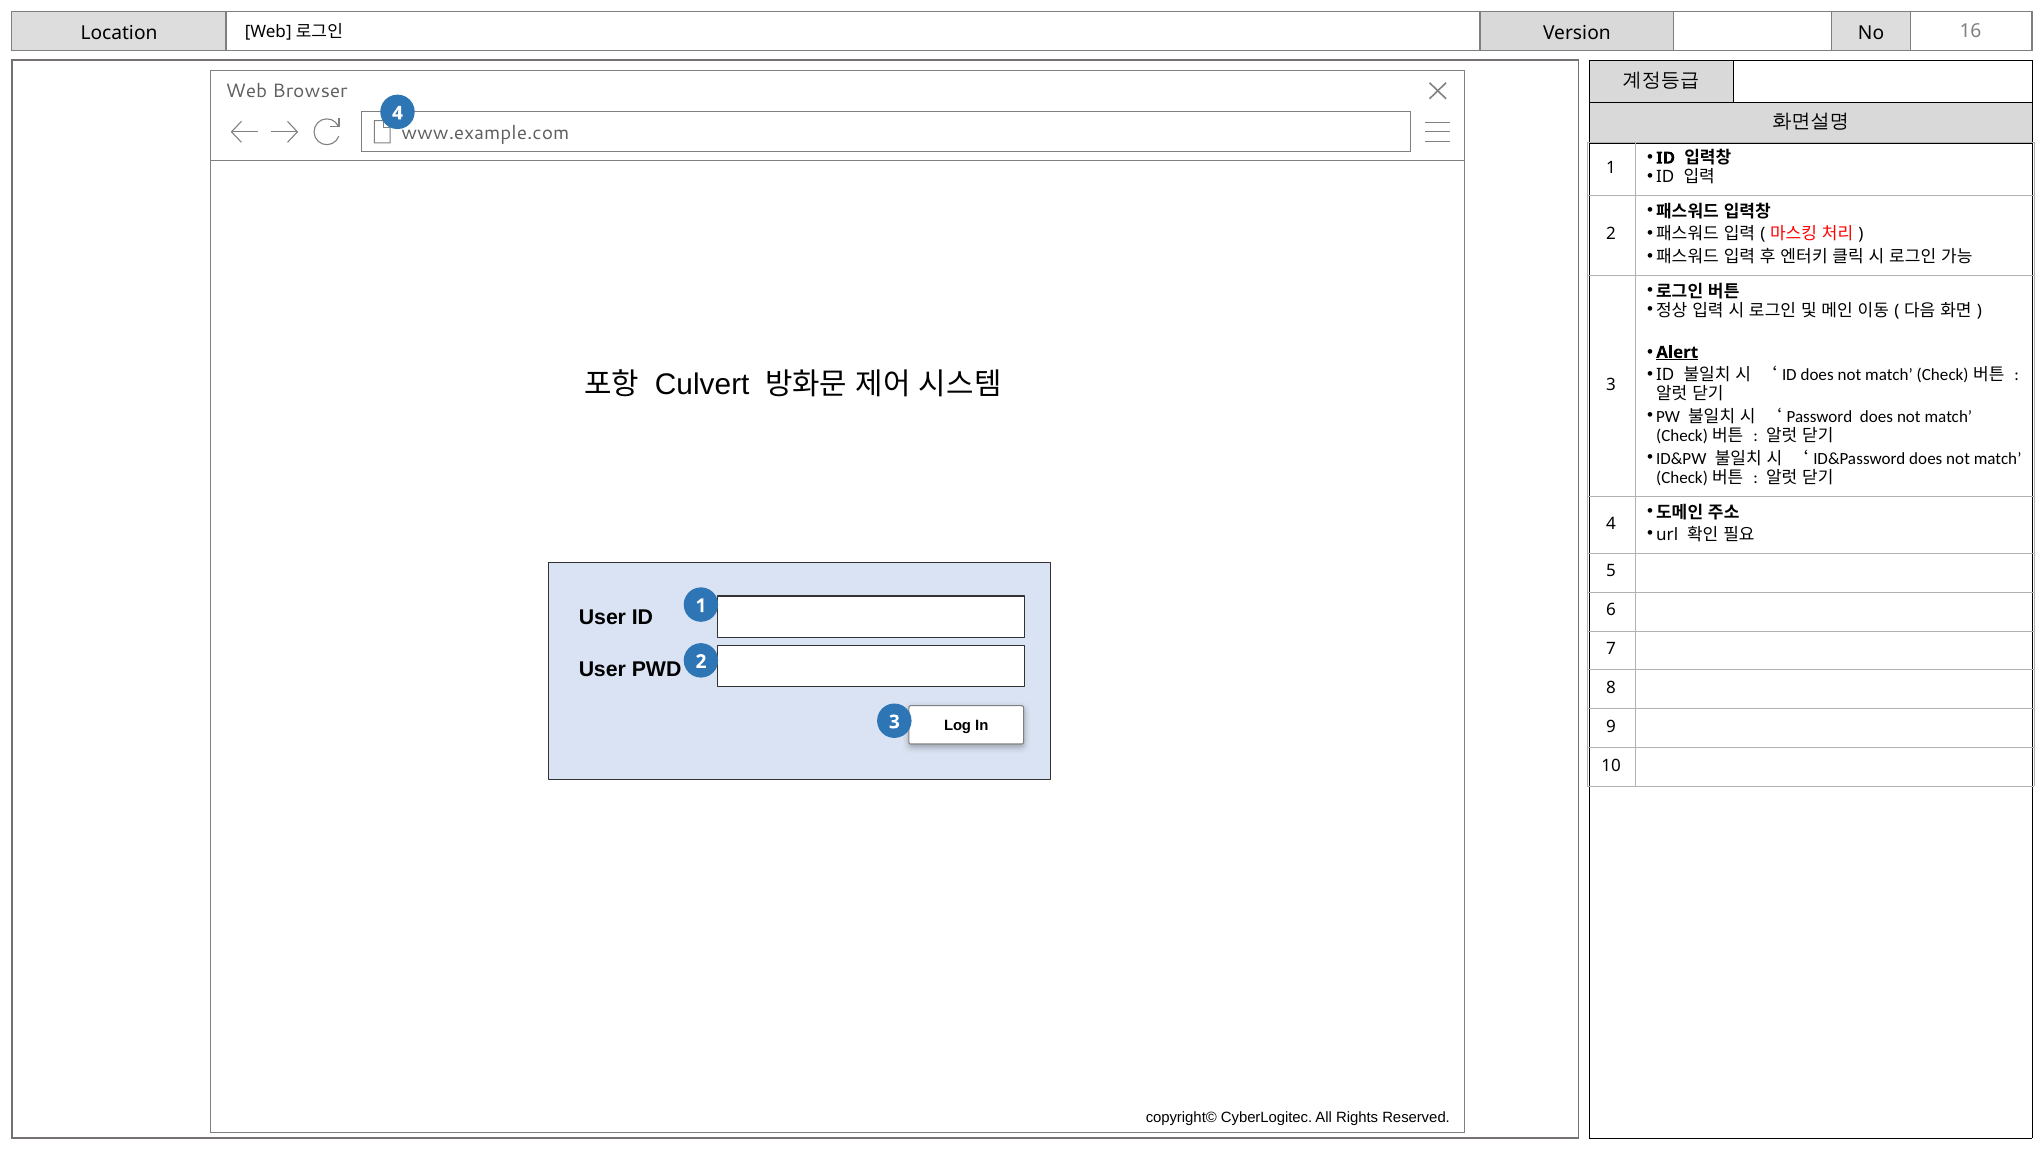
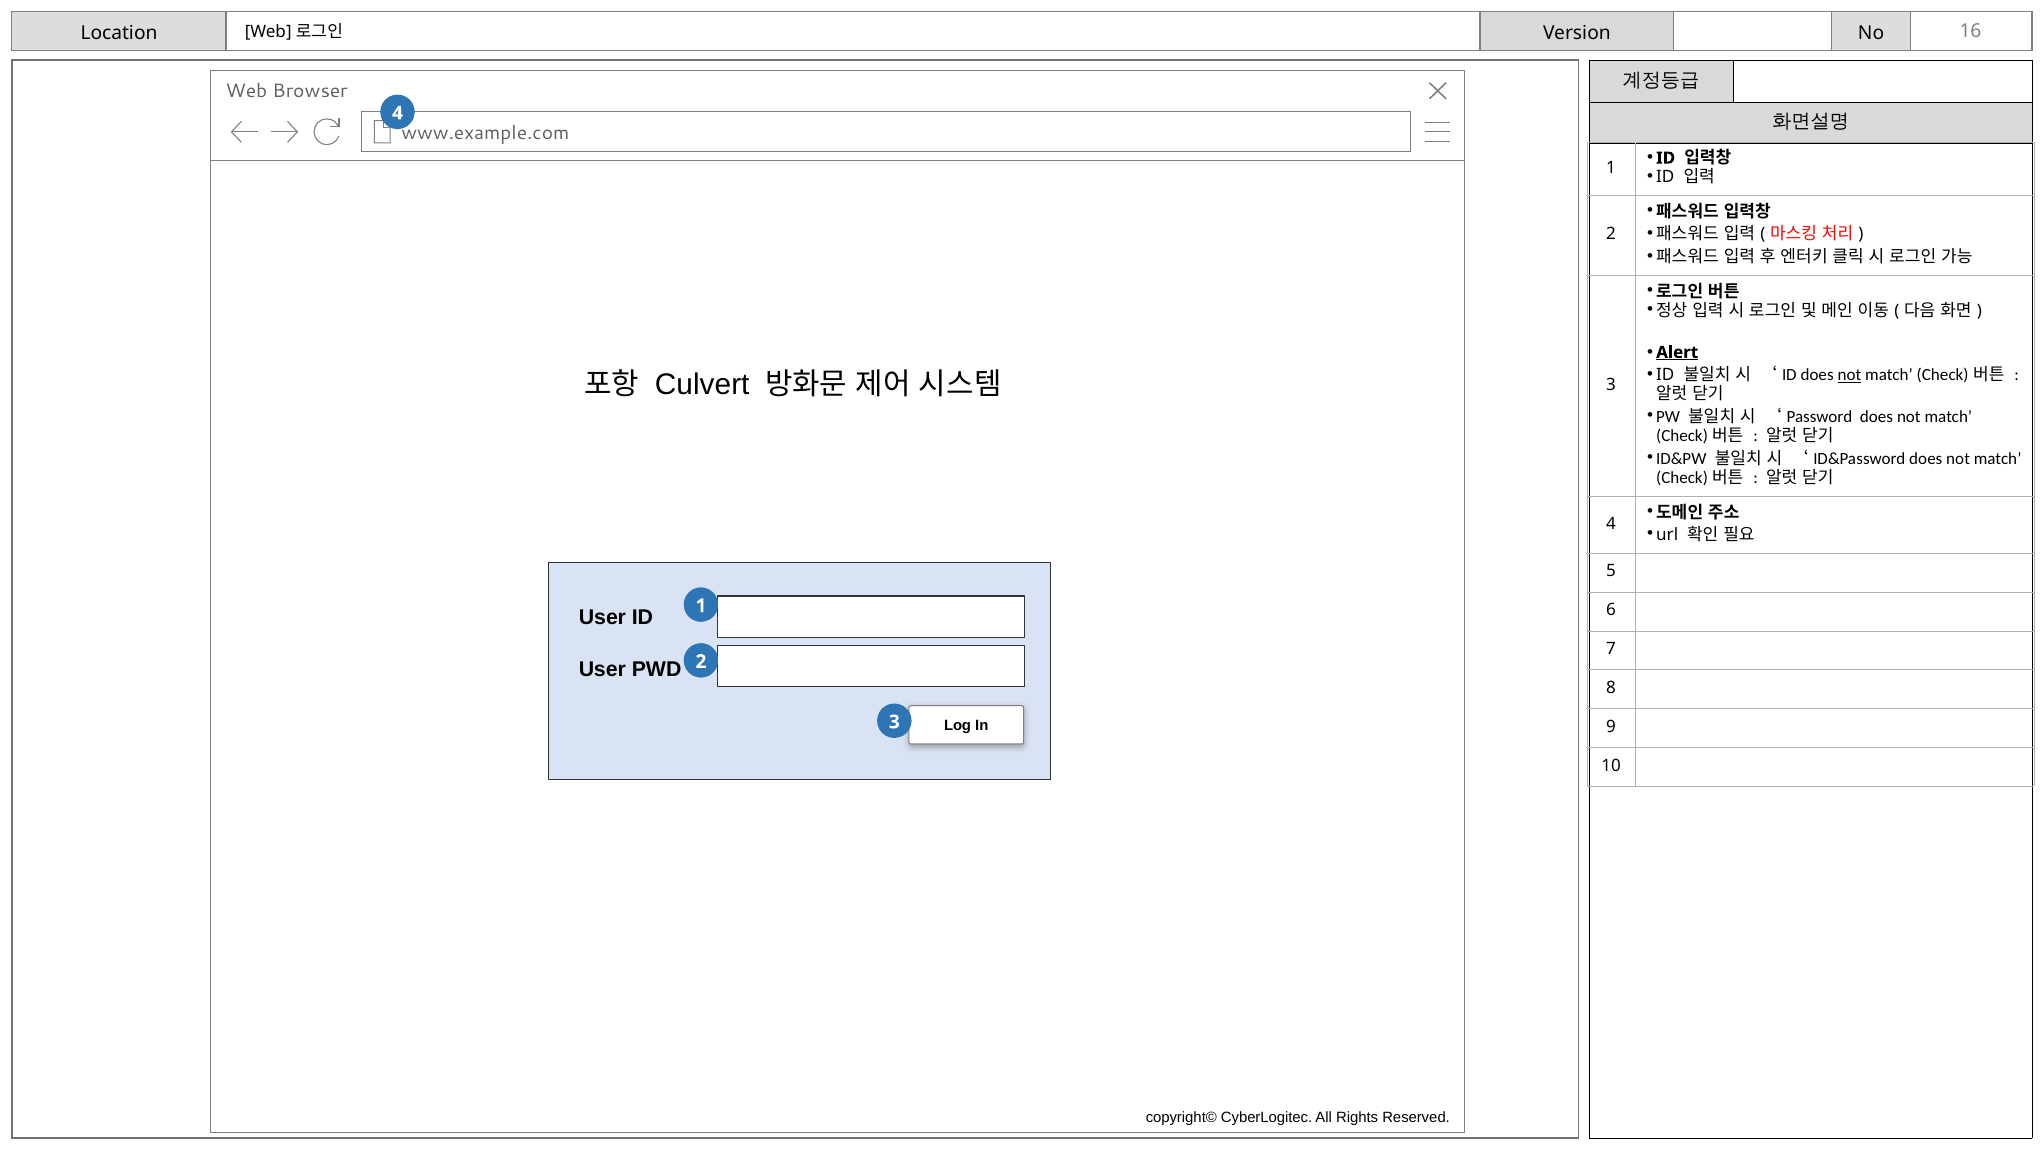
not underline: none -> present (1849, 375)
